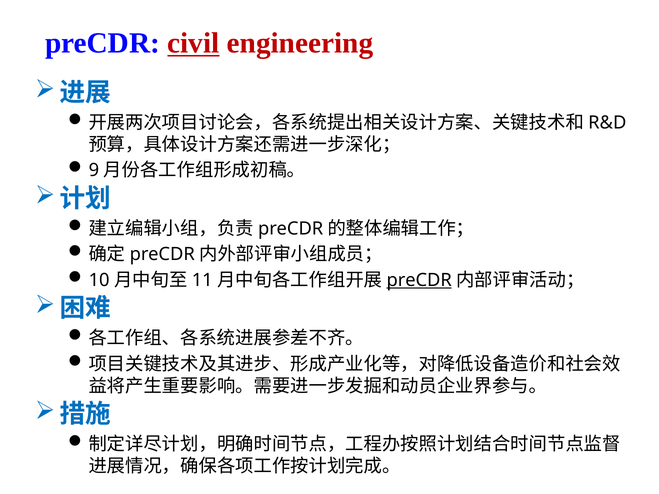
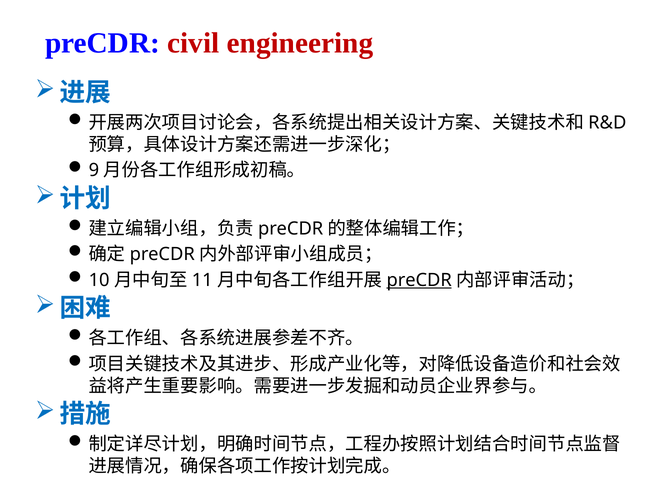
civil underline: present -> none (193, 43)
